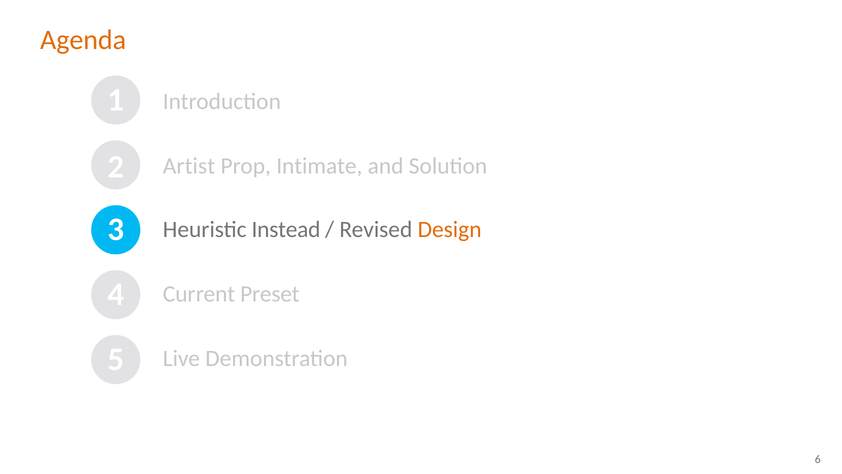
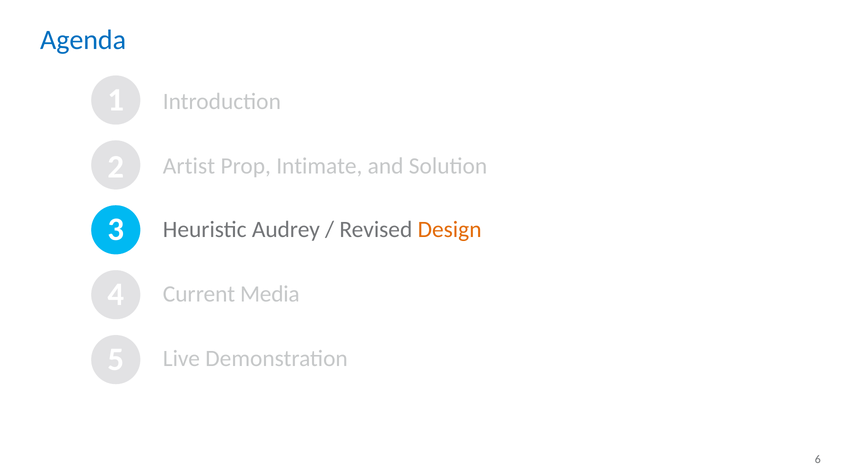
Agenda colour: orange -> blue (83, 40)
Instead: Instead -> Audrey (286, 230)
Preset: Preset -> Media (270, 294)
